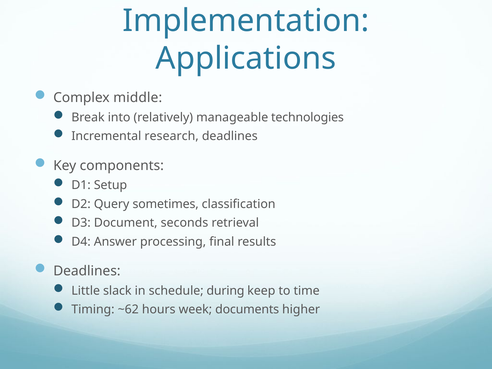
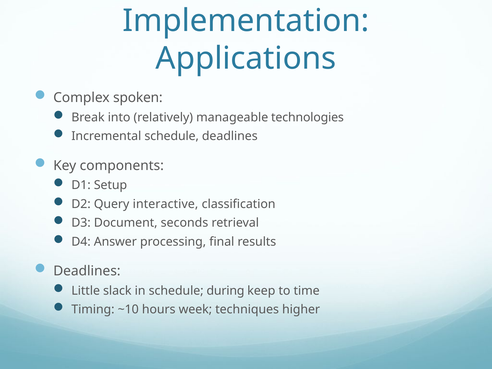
middle: middle -> spoken (138, 98)
Incremental research: research -> schedule (172, 136)
sometimes: sometimes -> interactive (165, 204)
~62: ~62 -> ~10 (128, 310)
documents: documents -> techniques (247, 310)
